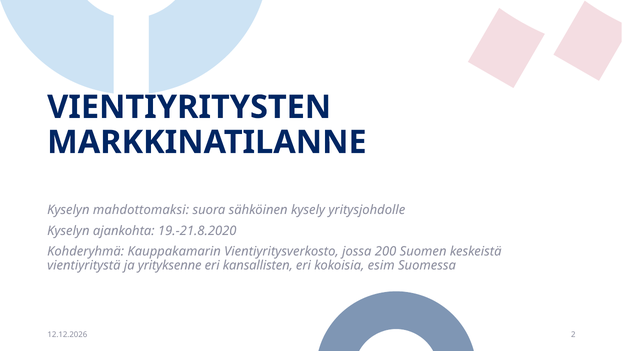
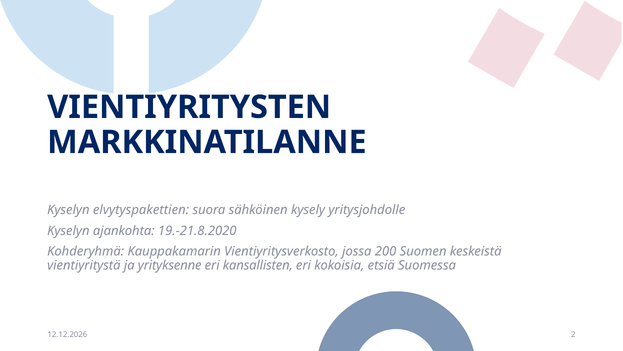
mahdottomaksi: mahdottomaksi -> elvytyspakettien (141, 210)
esim: esim -> etsiä (381, 265)
